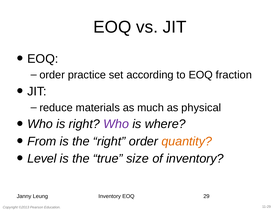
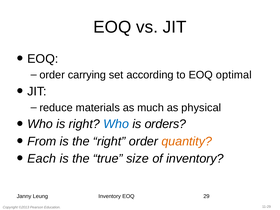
practice: practice -> carrying (87, 75)
fraction: fraction -> optimal (234, 75)
Who colour: purple -> blue (116, 124)
where: where -> orders (165, 124)
Level: Level -> Each (42, 159)
